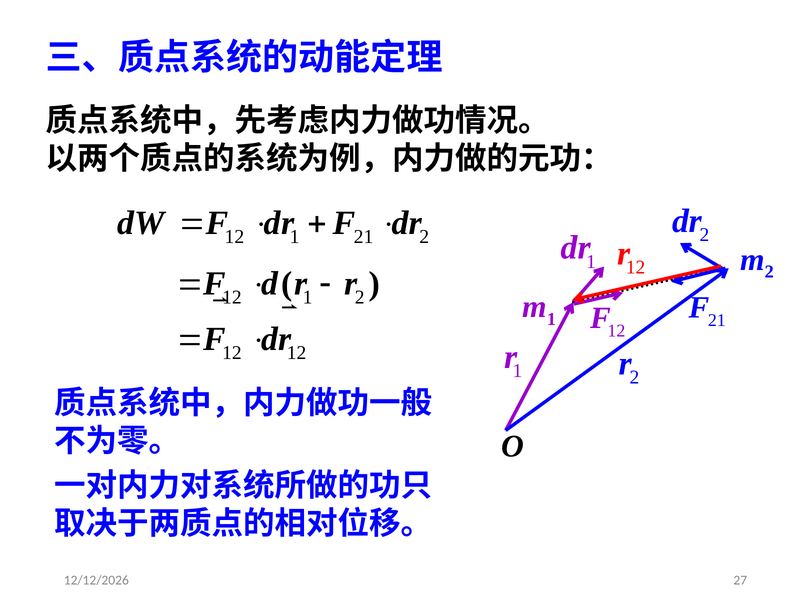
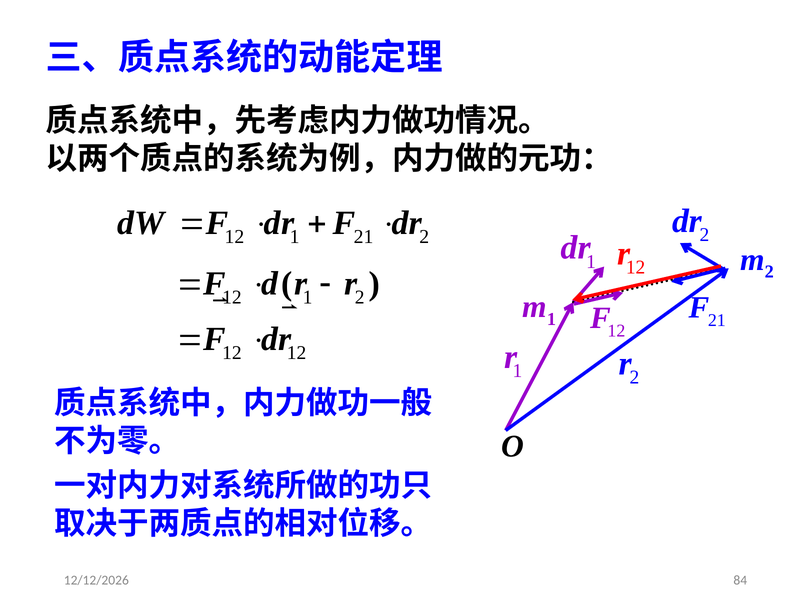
27: 27 -> 84 (740, 581)
